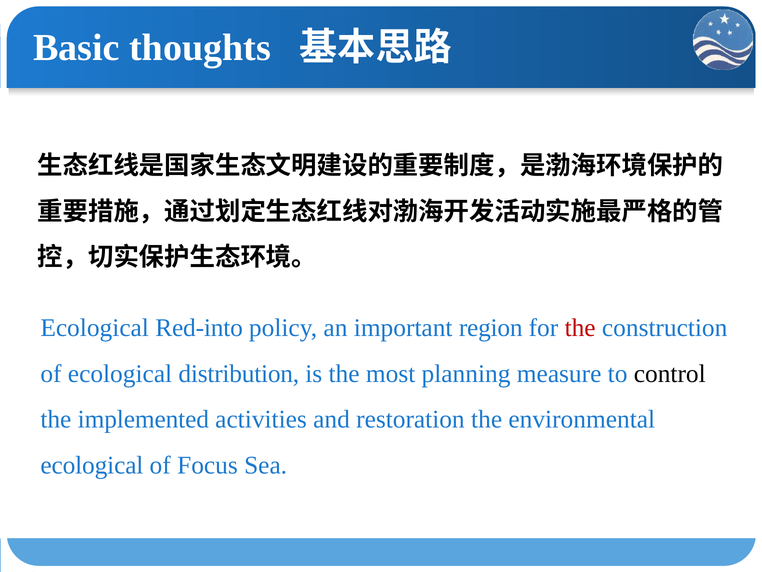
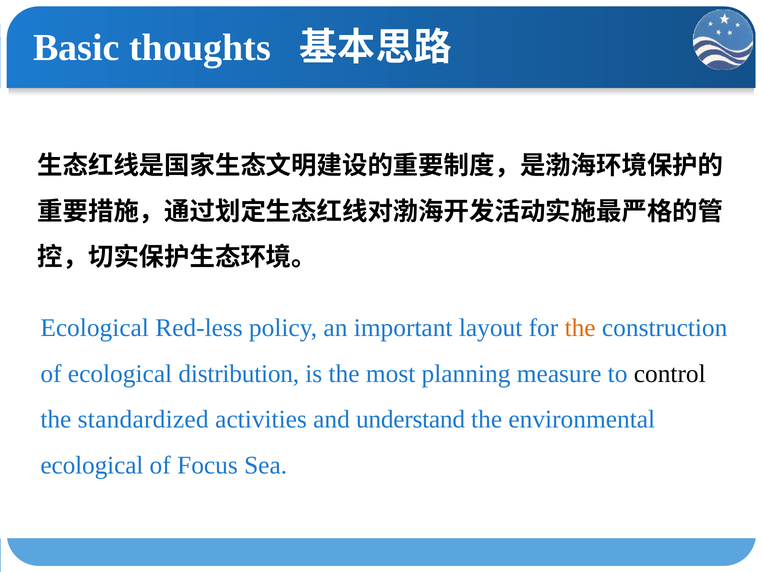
Red-into: Red-into -> Red-less (199, 328)
region: region -> layout (491, 328)
the colour: red -> orange (580, 328)
implemented: implemented -> standardized (143, 419)
restoration: restoration -> understand (411, 419)
